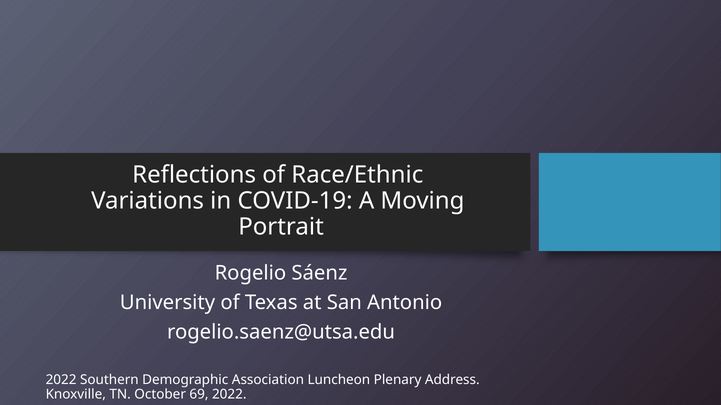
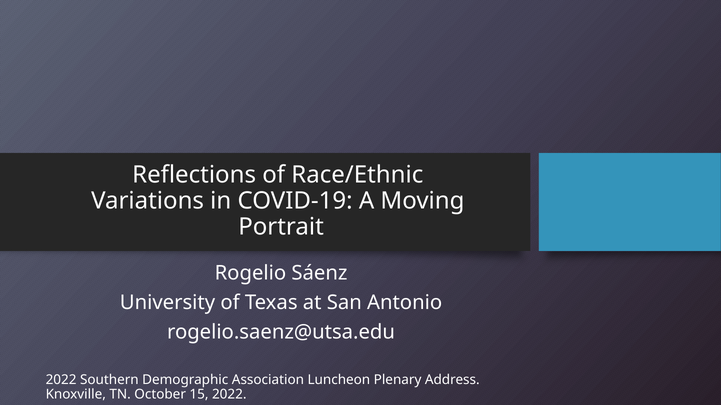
69: 69 -> 15 (199, 395)
